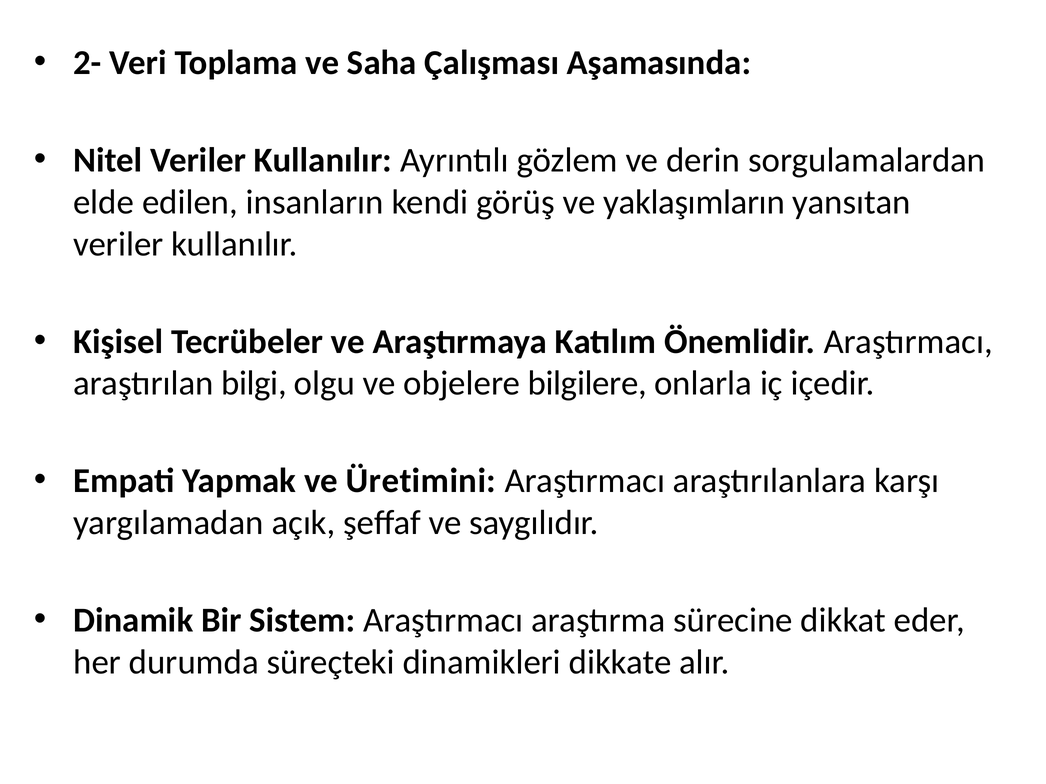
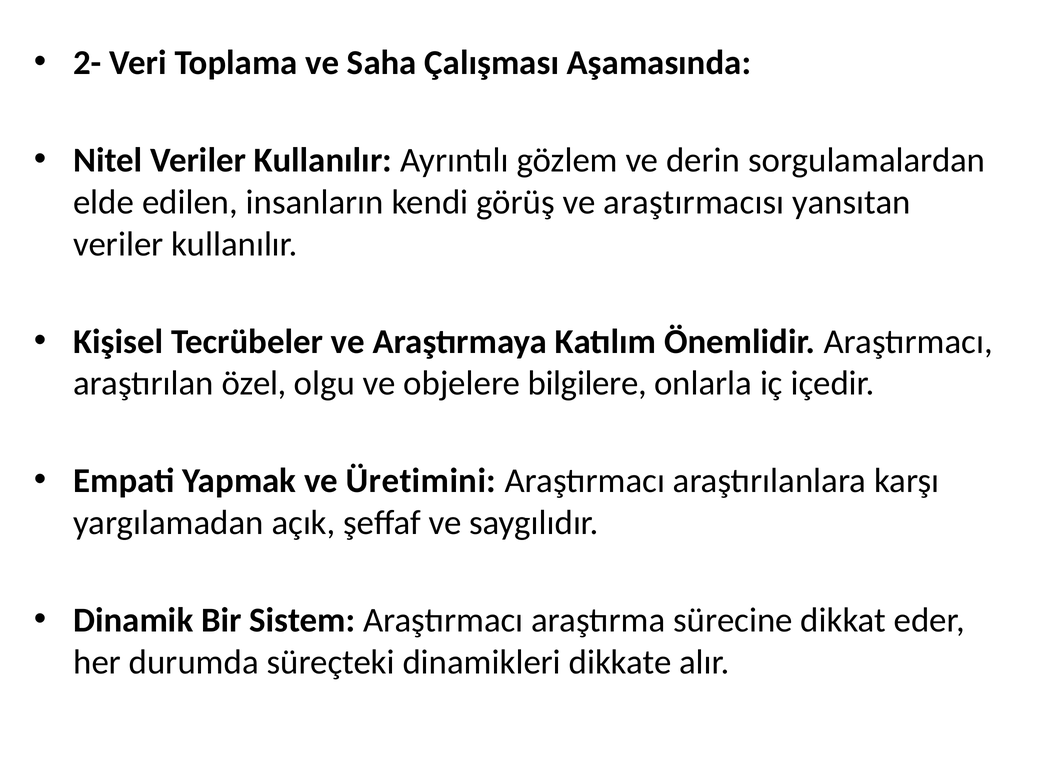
yaklaşımların: yaklaşımların -> araştırmacısı (694, 202)
bilgi: bilgi -> özel (254, 384)
